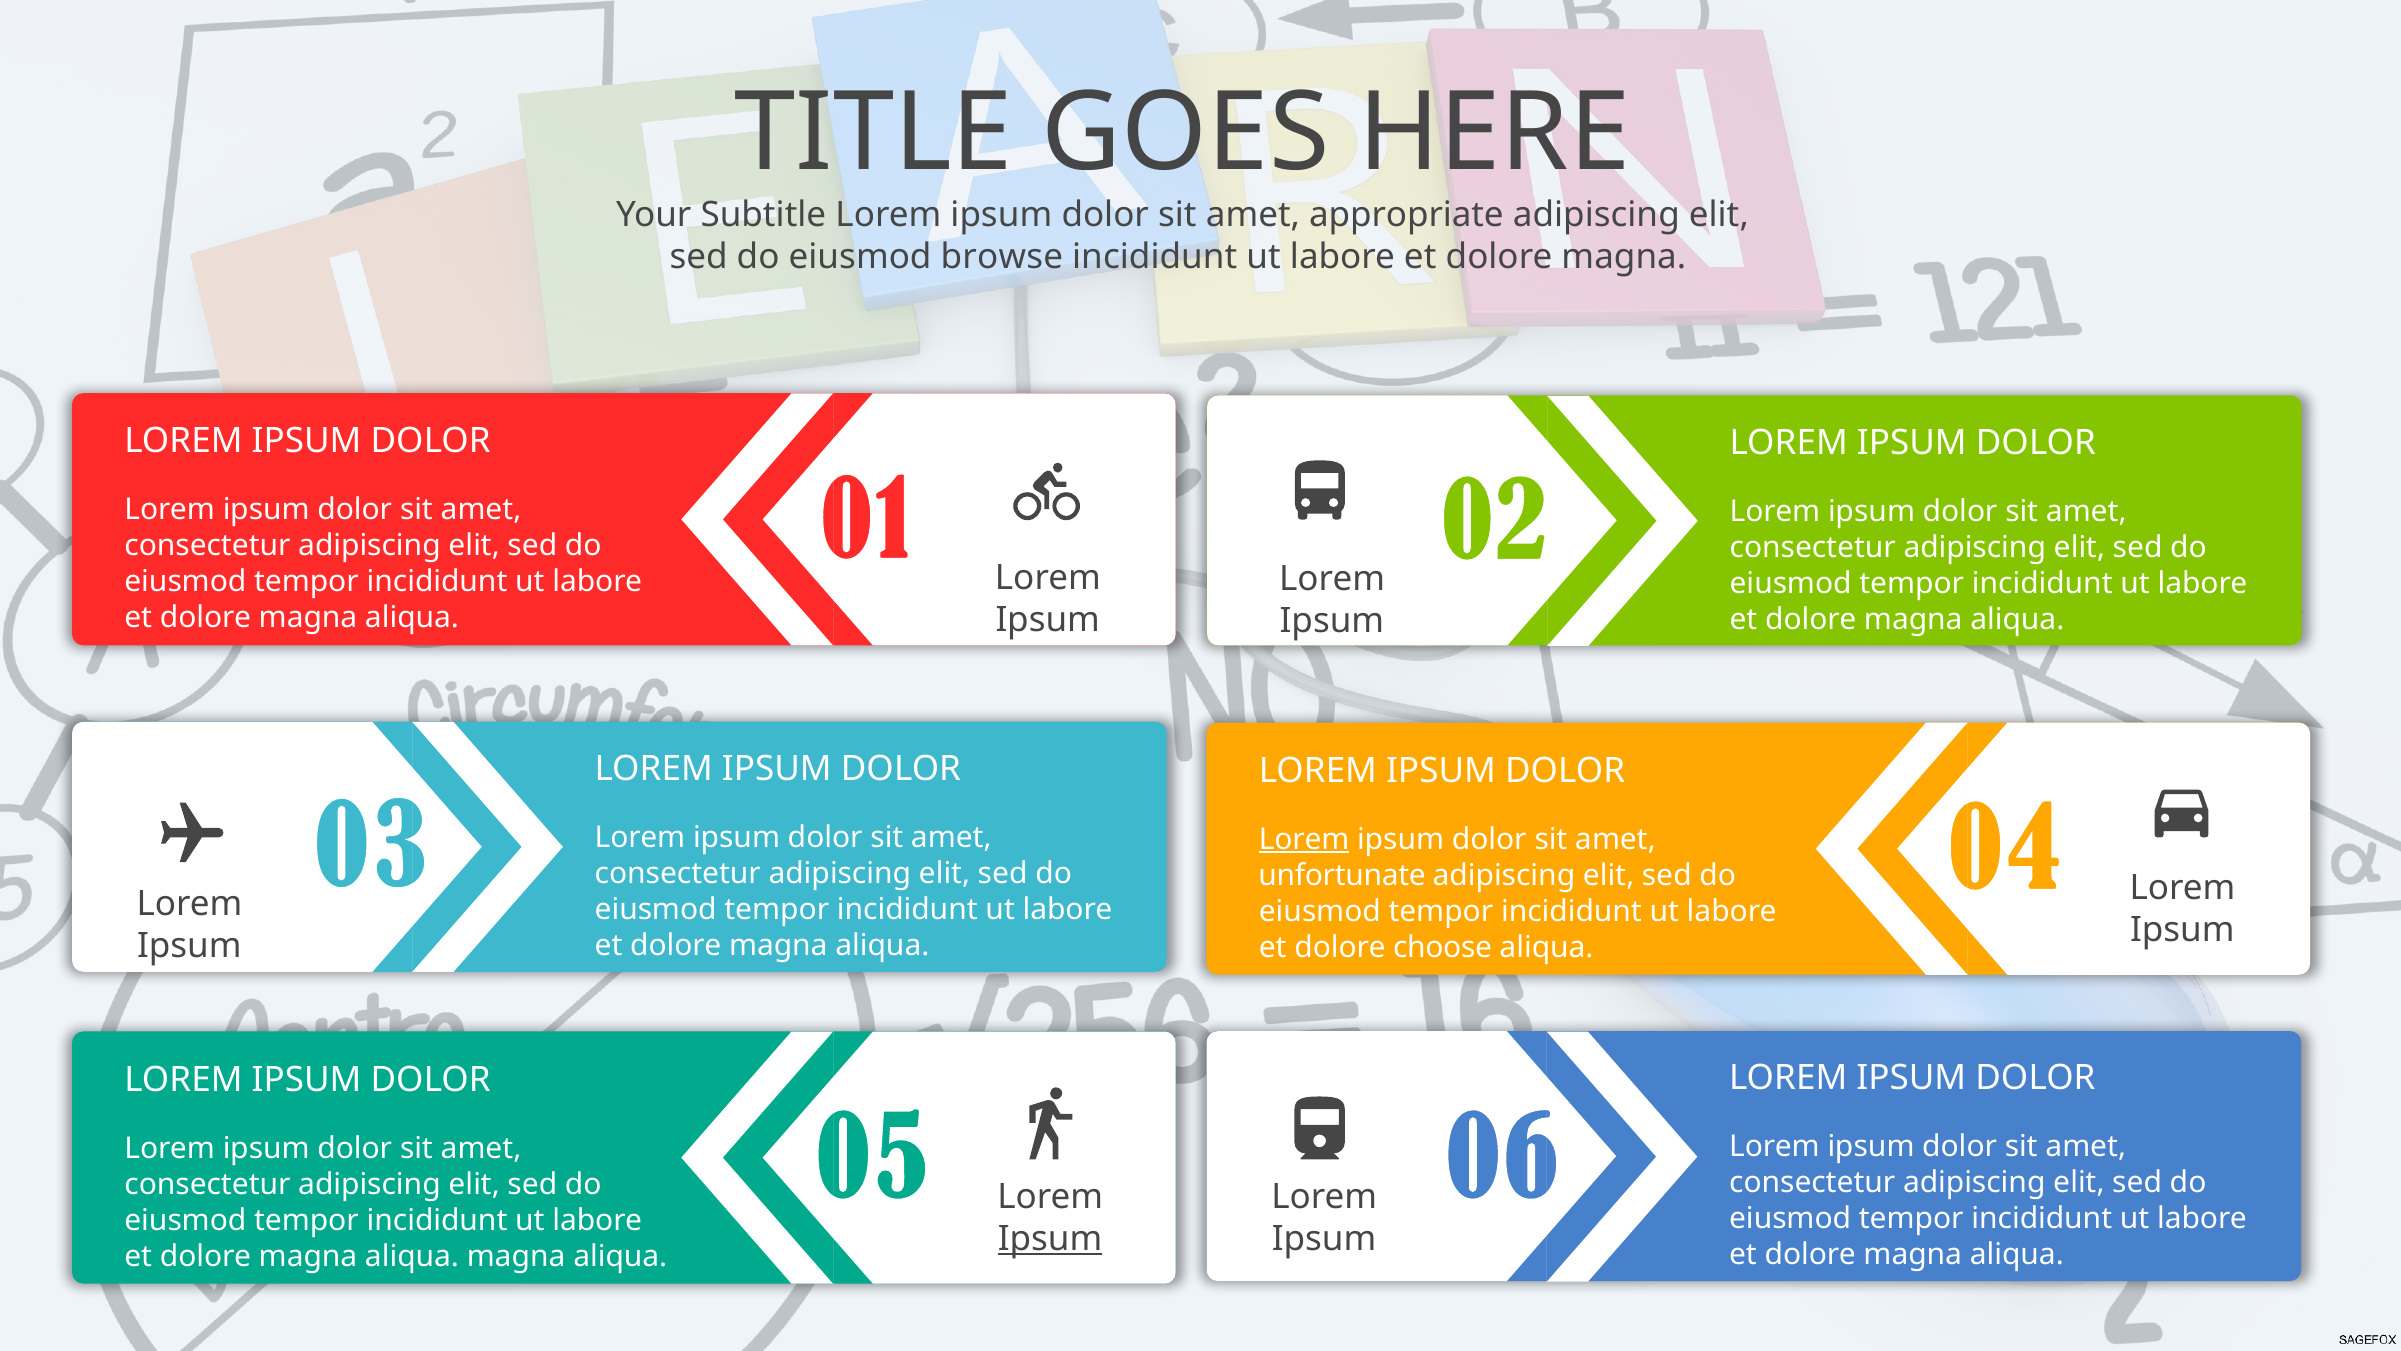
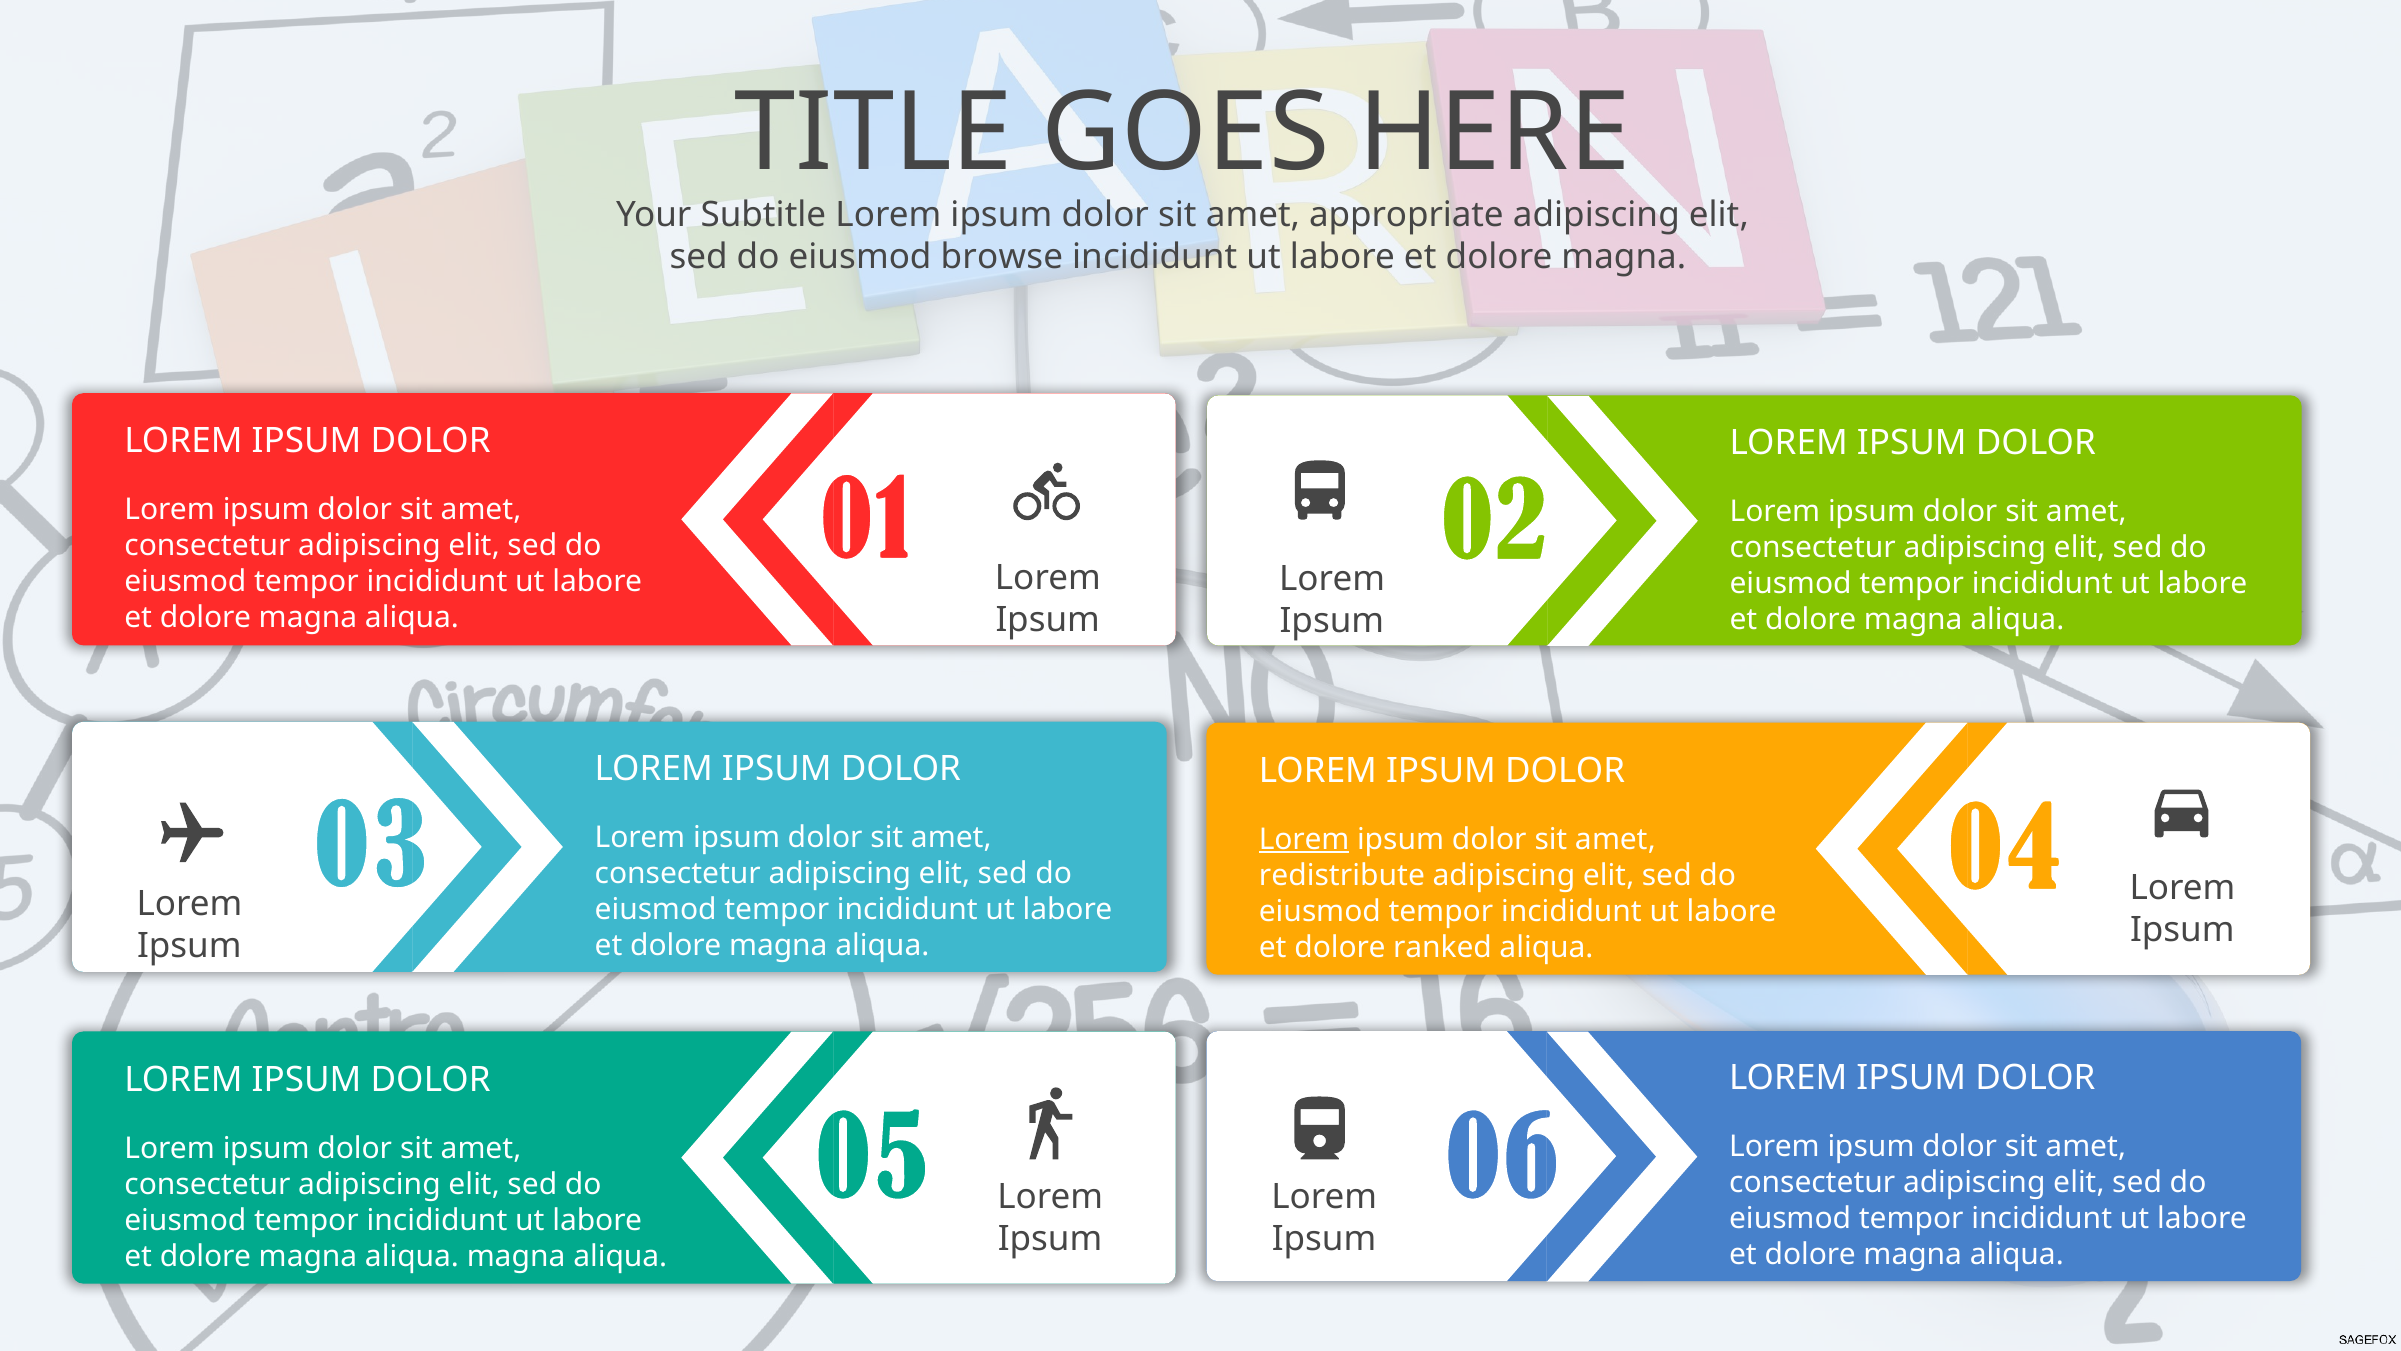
unfortunate: unfortunate -> redistribute (1342, 875)
choose: choose -> ranked (1442, 947)
Ipsum underline: present -> none (1050, 1238)
